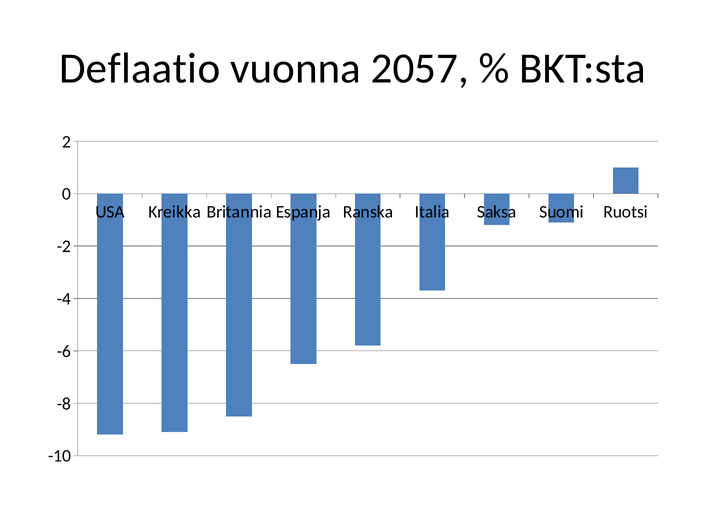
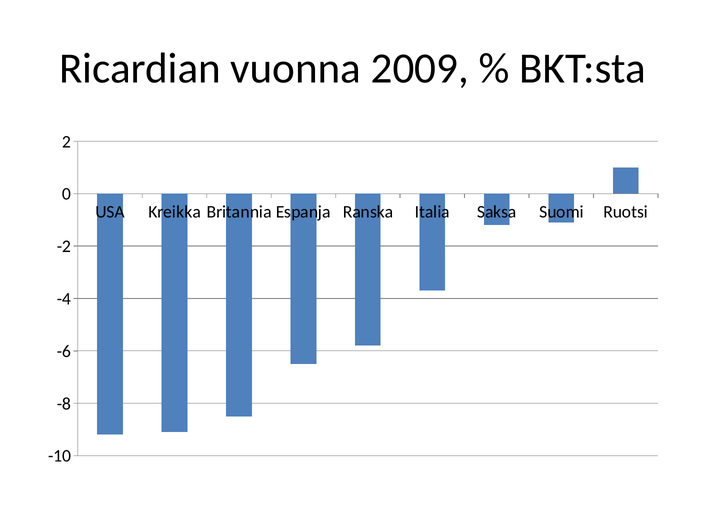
Deflaatio: Deflaatio -> Ricardian (140, 68)
2057: 2057 -> 2009 (420, 68)
